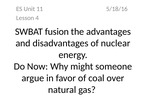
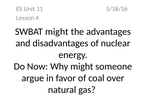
SWBAT fusion: fusion -> might (57, 32)
